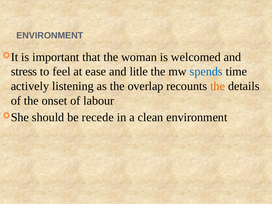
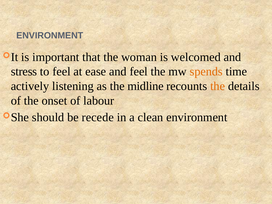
and litle: litle -> feel (139, 72)
spends colour: blue -> orange (206, 72)
overlap: overlap -> midline (145, 86)
